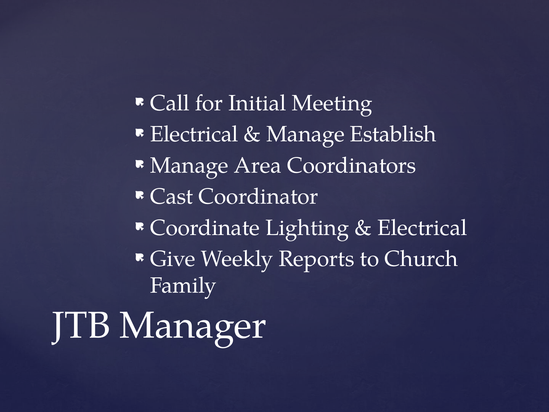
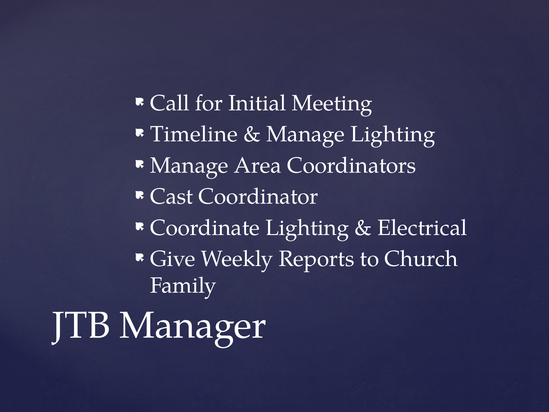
Electrical: Electrical -> Timeline (194, 134)
Manage Establish: Establish -> Lighting (393, 134)
